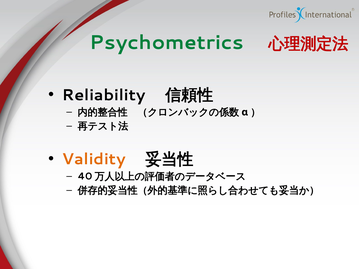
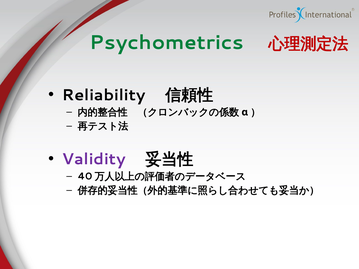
Validity colour: orange -> purple (94, 159)
